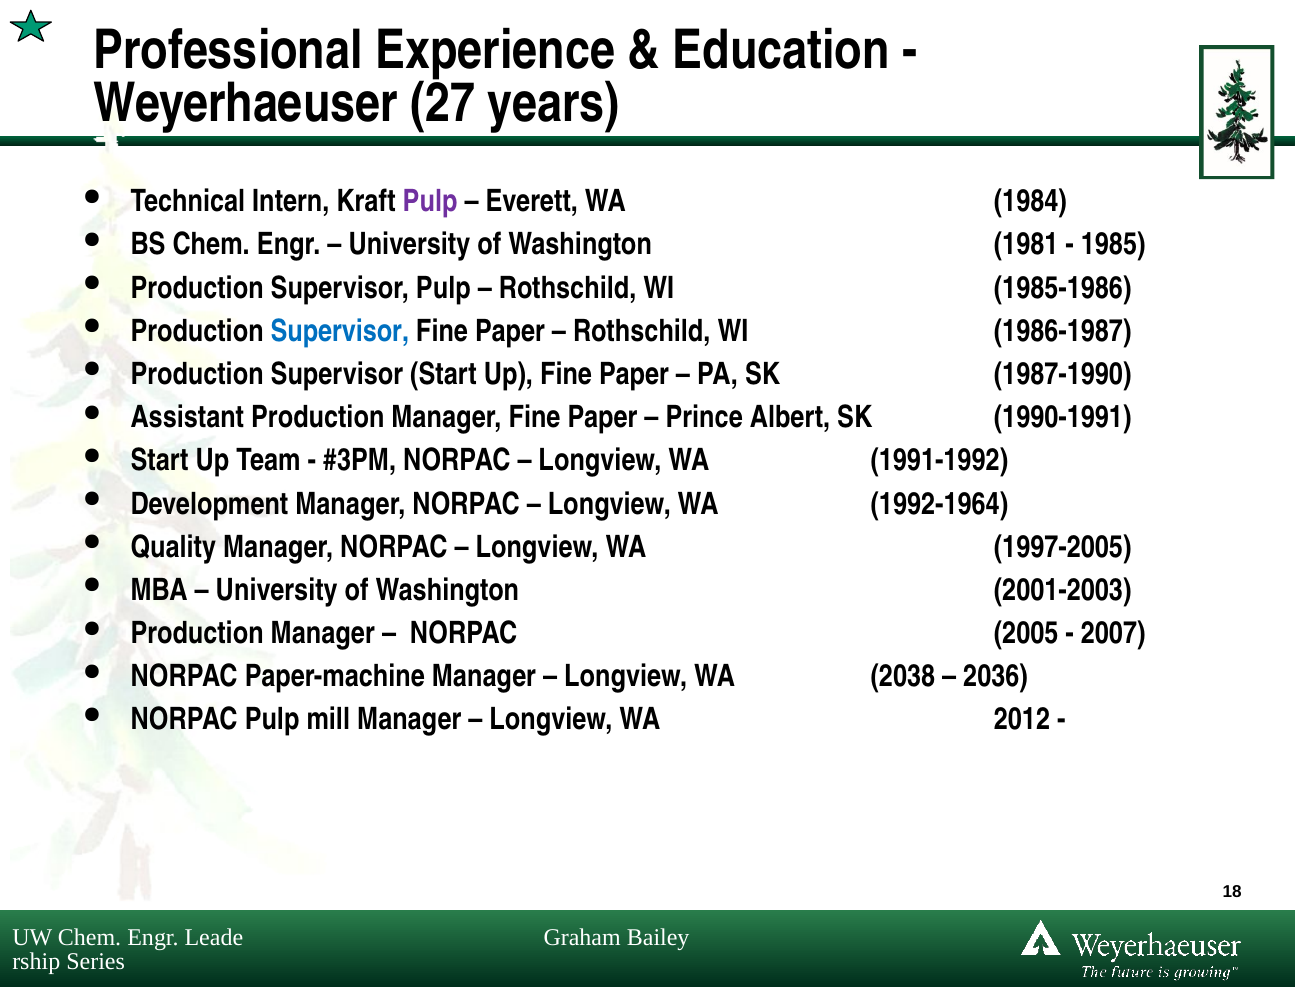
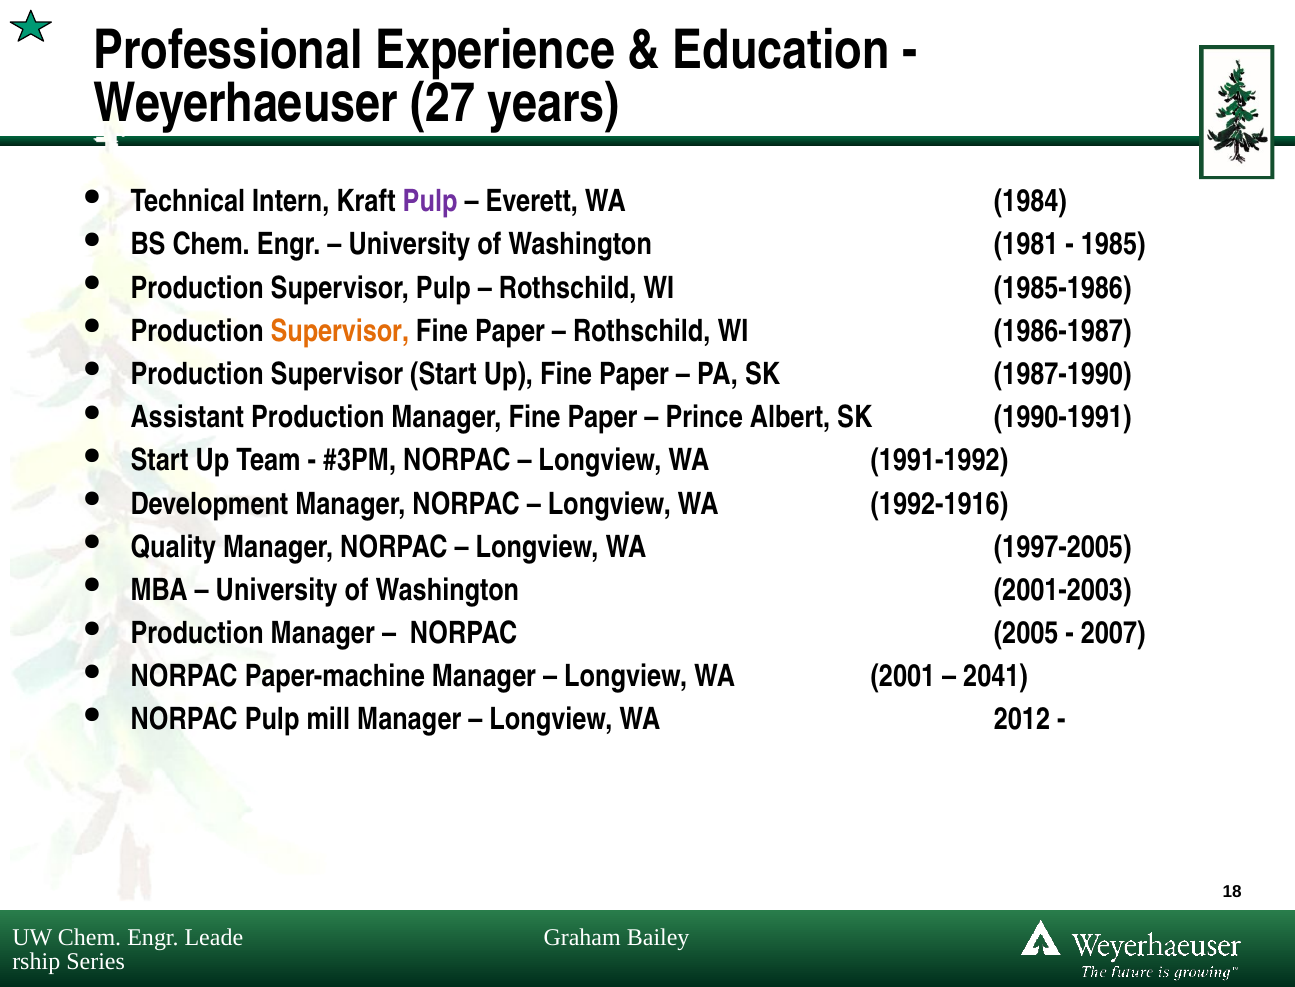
Supervisor colour: blue -> orange (340, 331)
1992-1964: 1992-1964 -> 1992-1916 (939, 504)
2038: 2038 -> 2001 (903, 676)
2036: 2036 -> 2041 (996, 676)
